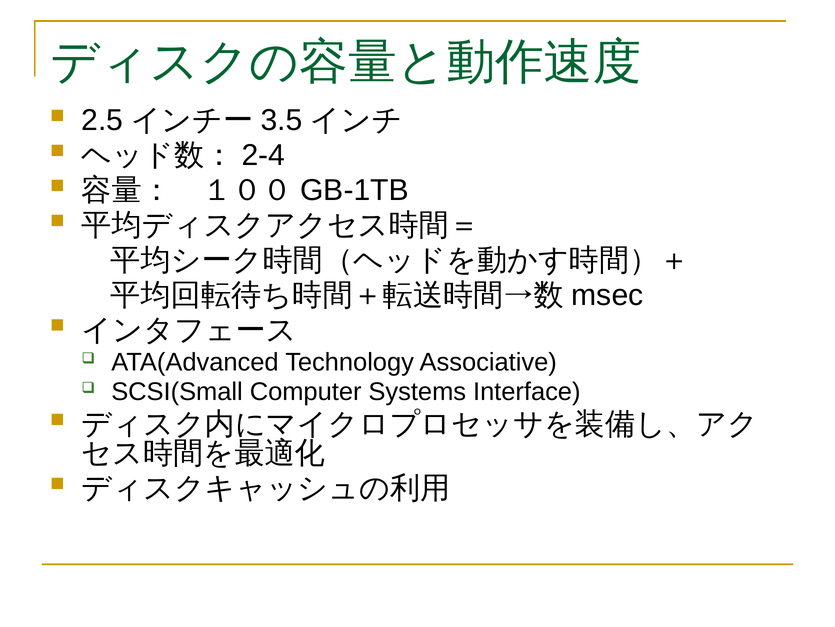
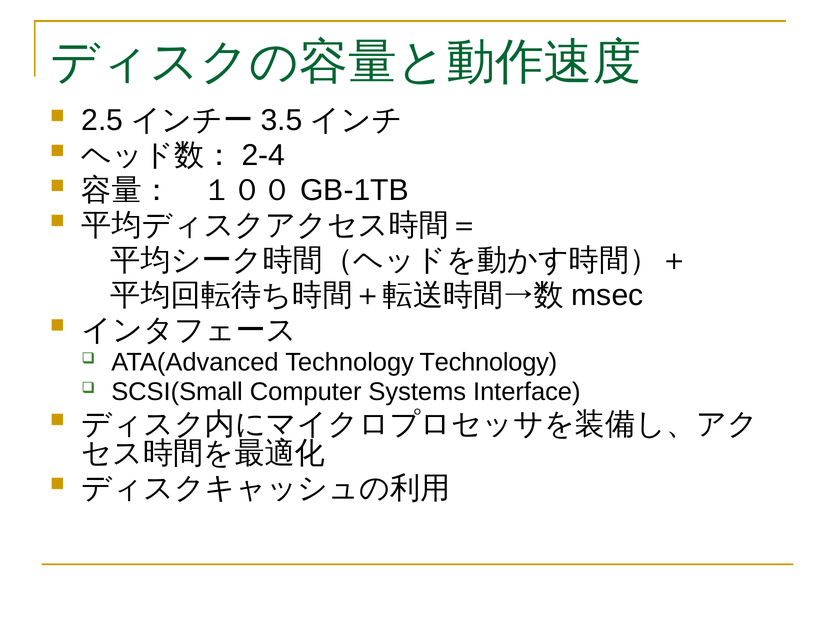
Technology Associative: Associative -> Technology (488, 362)
